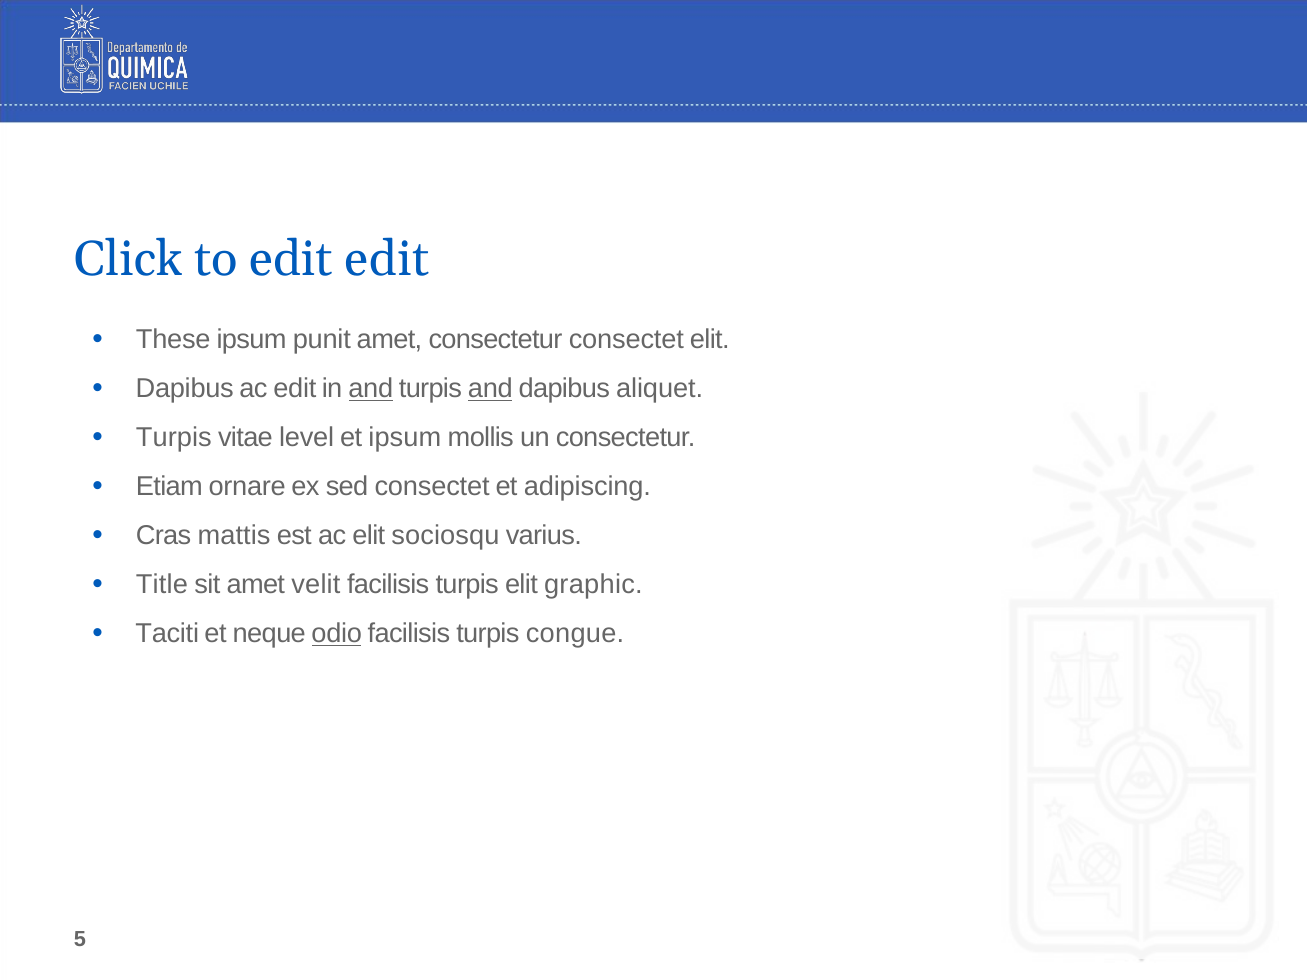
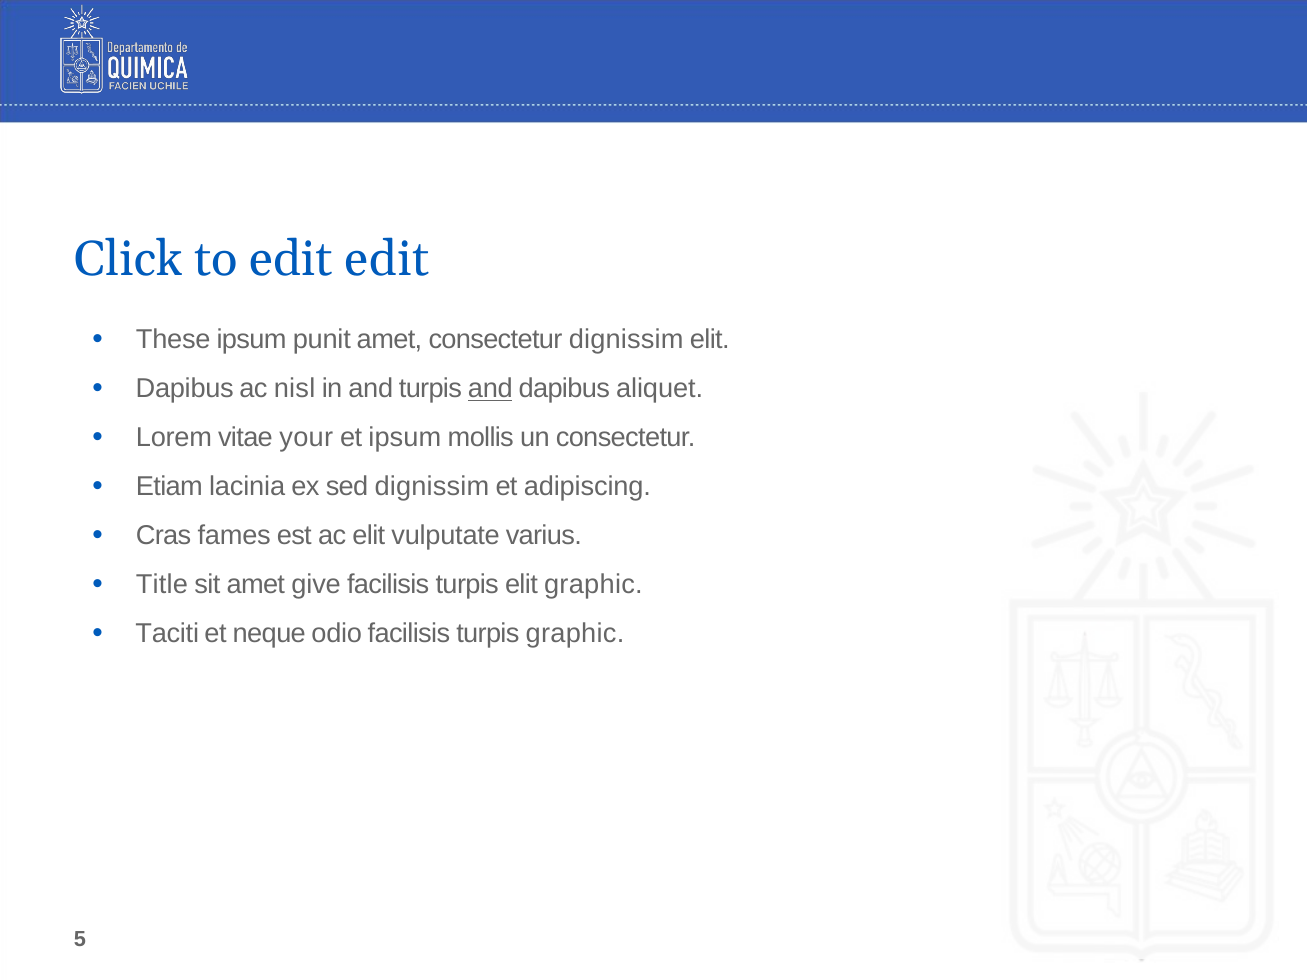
consectetur consectet: consectet -> dignissim (626, 340)
ac edit: edit -> nisl (295, 389)
and underline: present -> none (371, 389)
Turpis: Turpis -> Lorem (174, 438)
level: level -> your (306, 438)
ornare: ornare -> lacinia (247, 487)
sed consectet: consectet -> dignissim (432, 487)
mattis: mattis -> fames (234, 536)
sociosqu: sociosqu -> vulputate (446, 536)
velit: velit -> give (316, 585)
odio underline: present -> none (337, 634)
turpis congue: congue -> graphic (575, 634)
